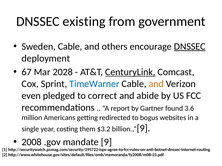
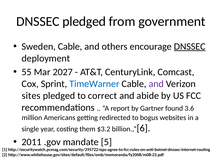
DNSSEC existing: existing -> pledged (84, 21)
67: 67 -> 55 (27, 72)
2028: 2028 -> 2027 (63, 72)
CenturyLink underline: present -> none (130, 72)
and colour: orange -> purple (156, 84)
even: even -> sites (31, 96)
9: 9 -> 6 (144, 129)
2008: 2008 -> 2011 (32, 142)
mandate 9: 9 -> 5 (106, 142)
